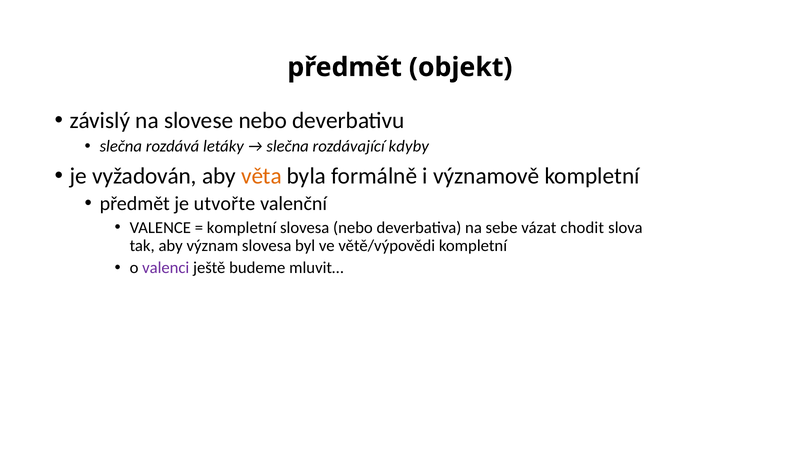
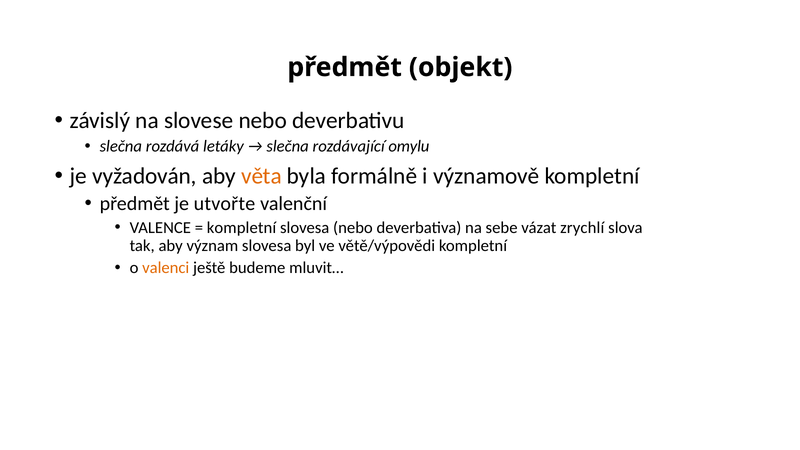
kdyby: kdyby -> omylu (409, 146)
chodit: chodit -> zrychlí (582, 228)
valenci colour: purple -> orange (166, 268)
